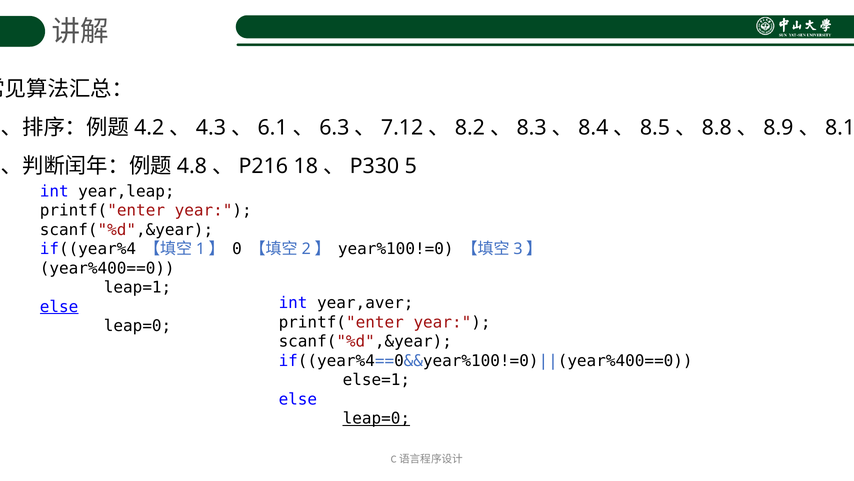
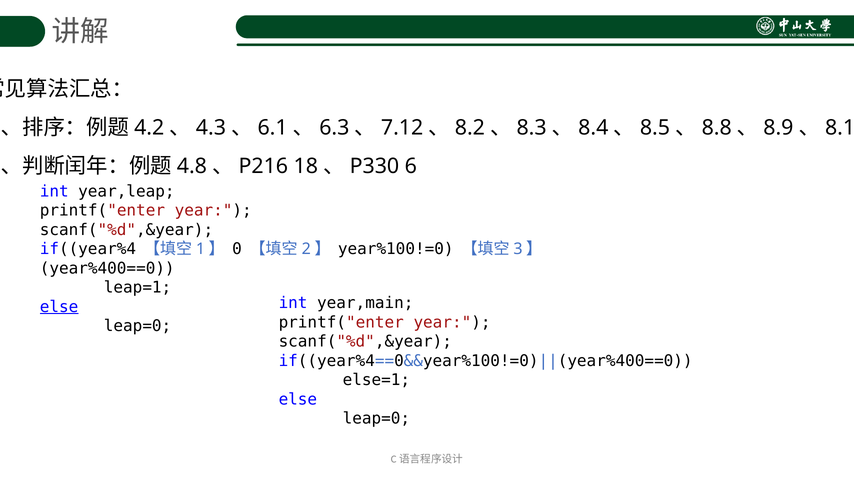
5: 5 -> 6 (411, 166)
year,aver: year,aver -> year,main (365, 303)
leap=0 underline: present -> none (376, 418)
